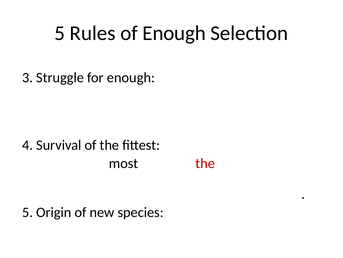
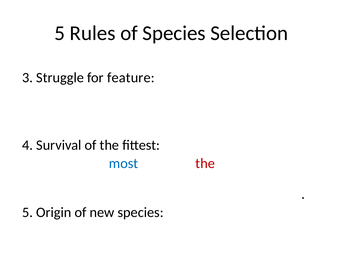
of Enough: Enough -> Species (174, 33)
for enough: enough -> feature (131, 77)
most colour: black -> blue (124, 163)
